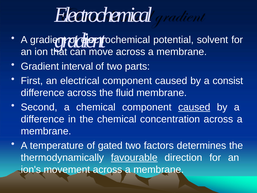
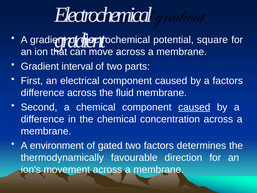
solvent: solvent -> square (212, 40)
a consist: consist -> factors (228, 81)
temperature: temperature -> environment (57, 145)
favourable underline: present -> none (134, 157)
